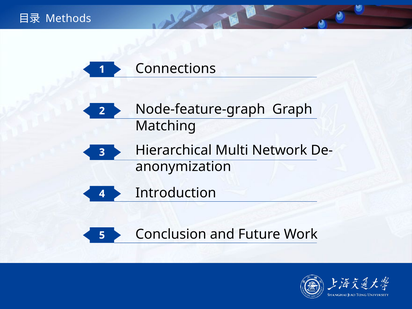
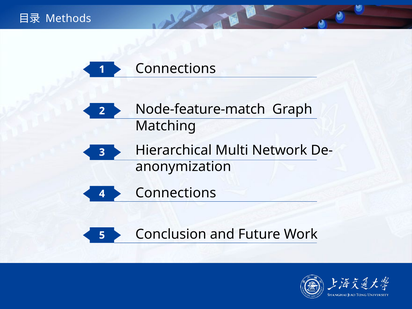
Node-feature-graph: Node-feature-graph -> Node-feature-match (200, 109)
4 Introduction: Introduction -> Connections (176, 193)
